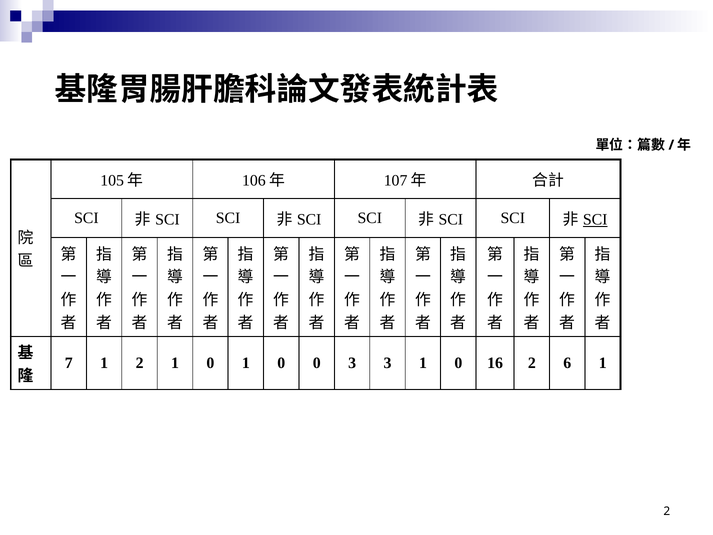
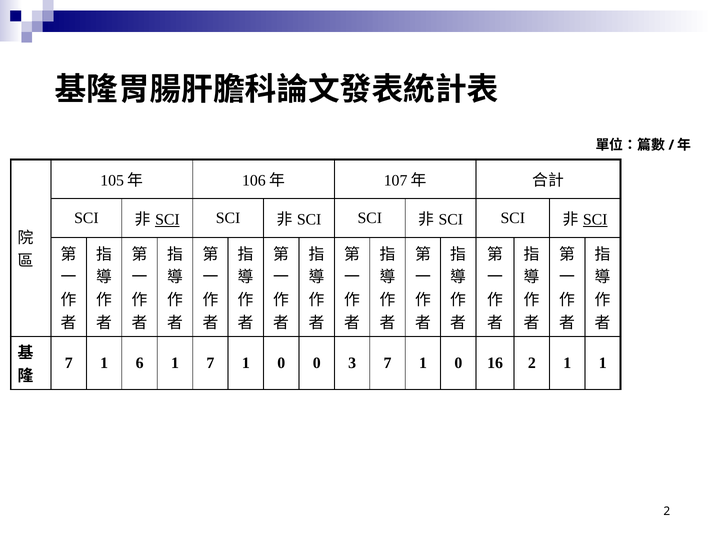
SCI underline: none -> present (167, 220)
1 2: 2 -> 6 (140, 363)
0: 0 -> 7 (210, 363)
3 3: 3 -> 7 (388, 363)
2 6: 6 -> 1 (567, 363)
